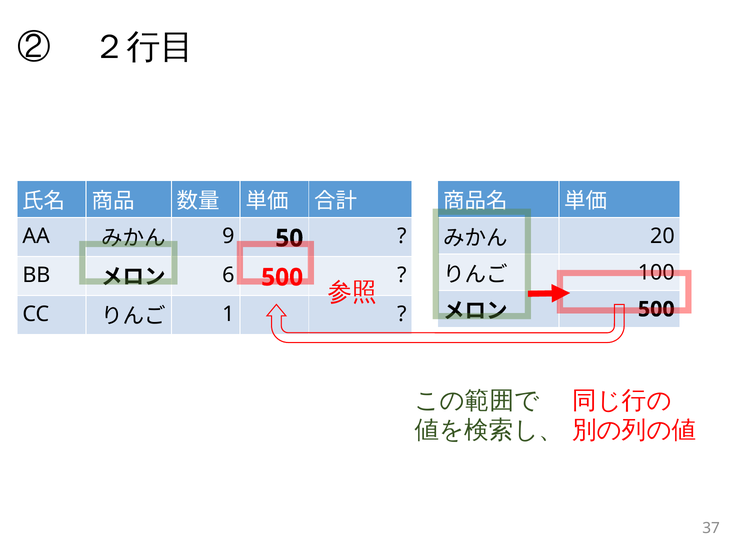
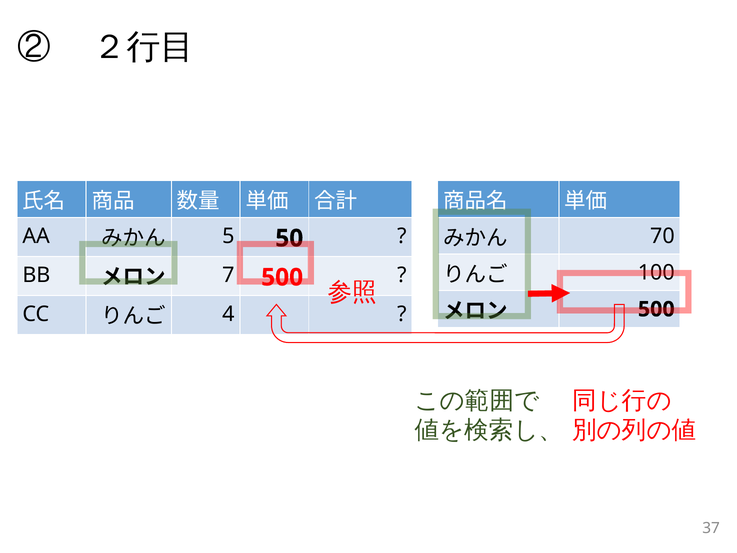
20: 20 -> 70 (662, 236)
9: 9 -> 5 (228, 236)
6: 6 -> 7 (228, 275)
1: 1 -> 4 (228, 314)
